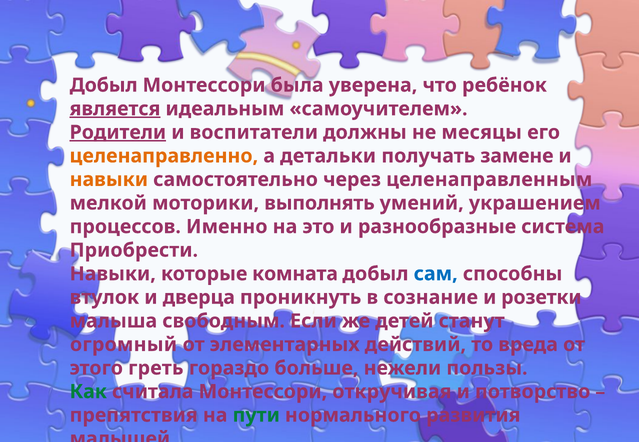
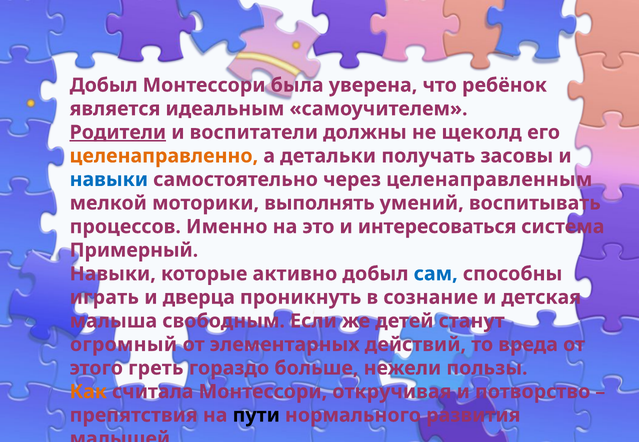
является underline: present -> none (115, 109)
месяцы: месяцы -> щеколд (482, 132)
замене: замене -> засовы (517, 156)
навыки colour: orange -> blue (109, 180)
украшением: украшением -> воспитывать (535, 203)
разнообразные: разнообразные -> интересоваться (437, 227)
Приобрести: Приобрести -> Примерный (134, 250)
комната: комната -> активно (295, 274)
втулок: втулок -> играть (104, 298)
розетки: розетки -> детская (541, 298)
Как colour: green -> orange (88, 392)
пути colour: green -> black (256, 416)
